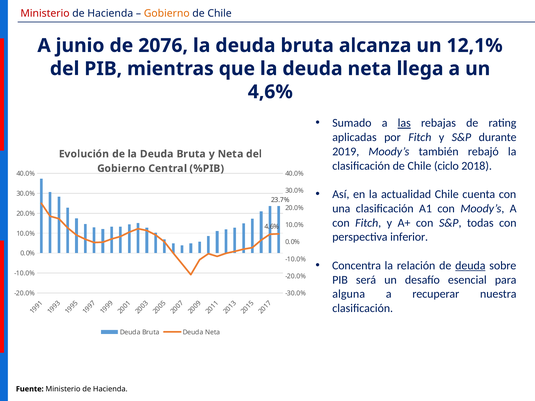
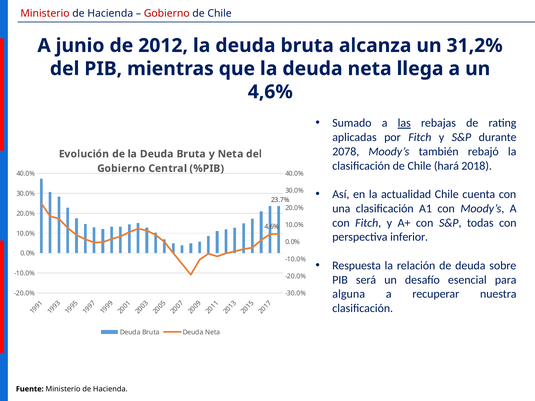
Gobierno colour: orange -> red (167, 13)
2076: 2076 -> 2012 (163, 46)
12,1%: 12,1% -> 31,2% (475, 46)
2019: 2019 -> 2078 (346, 152)
ciclo: ciclo -> hará (446, 166)
Concentra: Concentra -> Respuesta (357, 266)
deuda underline: present -> none (470, 266)
